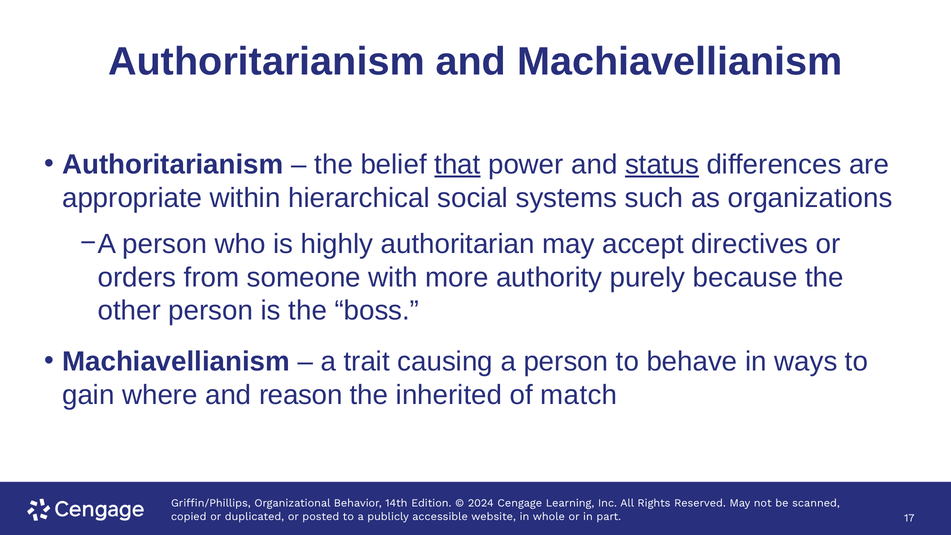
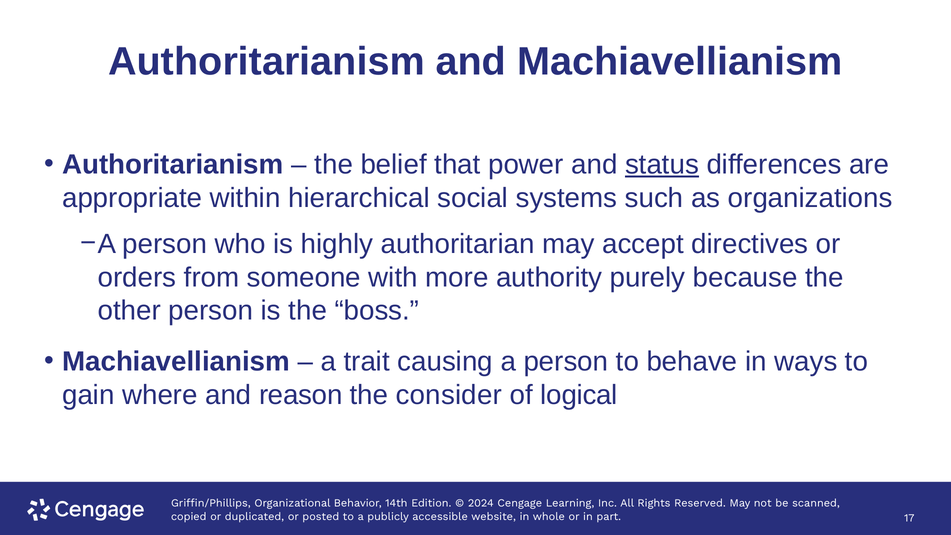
that underline: present -> none (457, 165)
inherited: inherited -> consider (449, 395)
match: match -> logical (579, 395)
